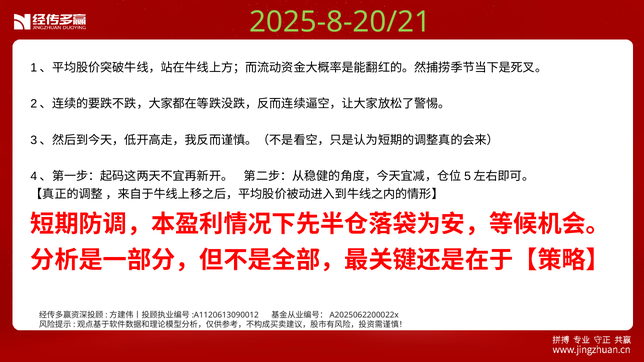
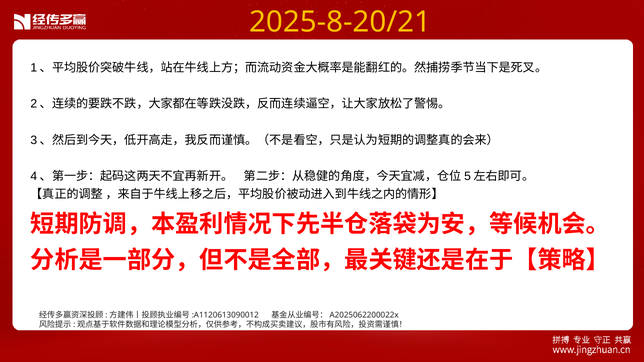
2025-8-20/21 colour: light green -> yellow (340, 22)
